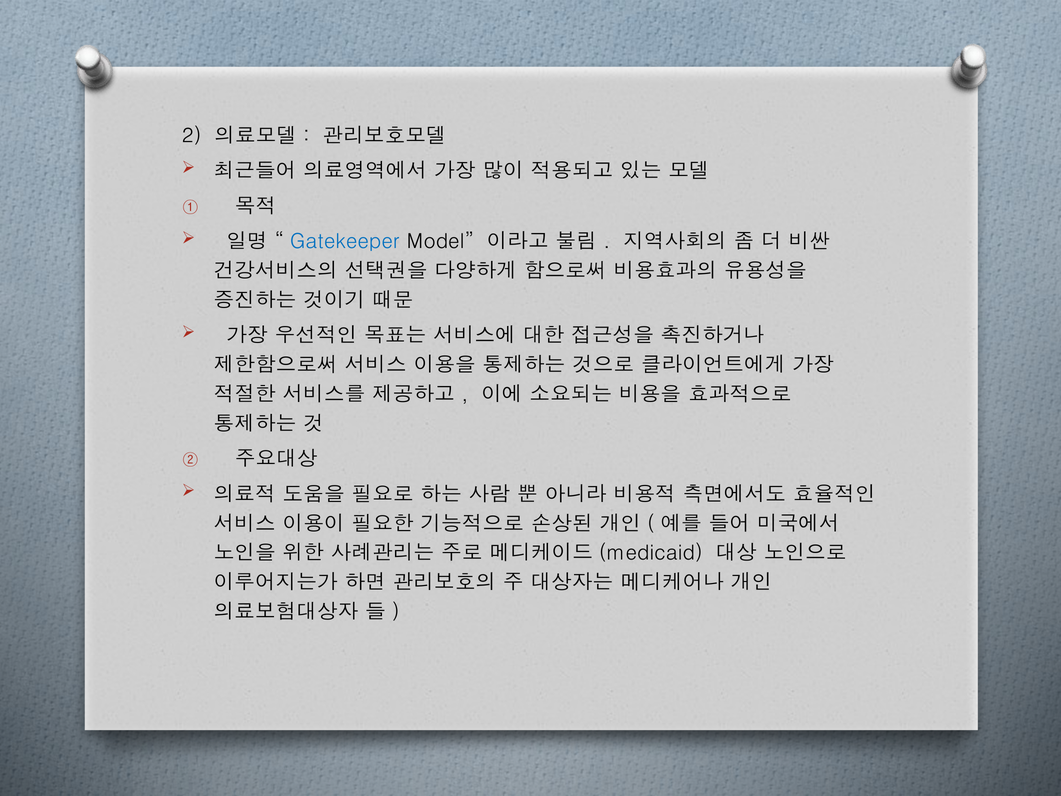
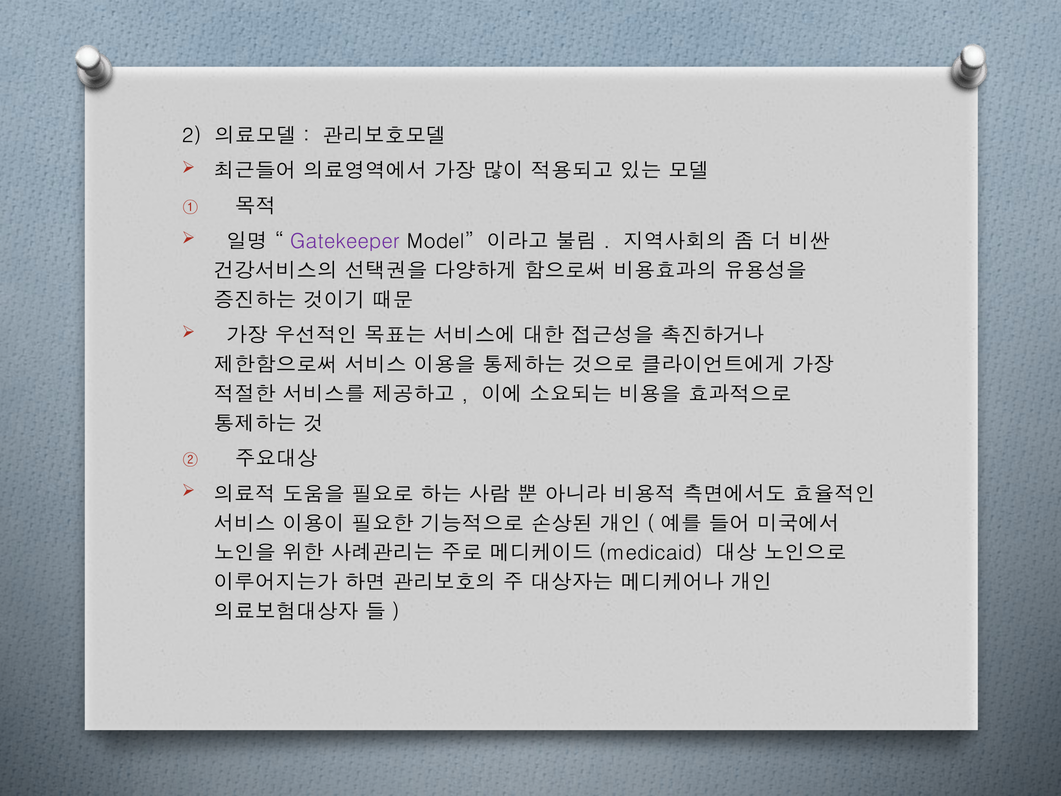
Gatekeeper colour: blue -> purple (345, 242)
